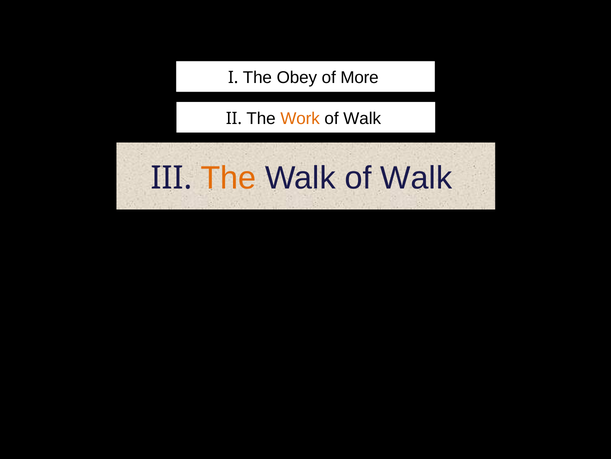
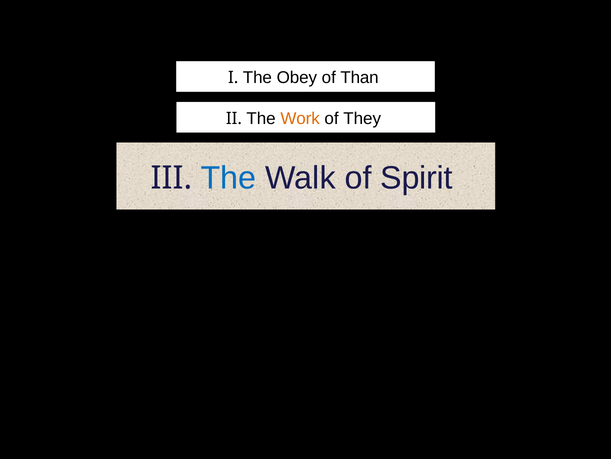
More: More -> Than (360, 78)
Walk: Walk -> They (362, 118)
The colour: orange -> blue (228, 178)
Walk of Walk: Walk -> Spirit (416, 178)
